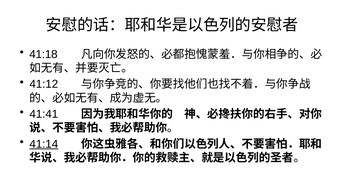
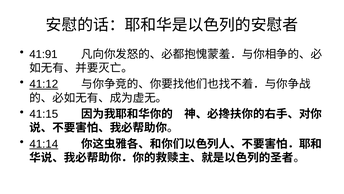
41:18: 41:18 -> 41:91 (43, 54)
41:12 underline: none -> present (44, 84)
41:41: 41:41 -> 41:15 (44, 114)
